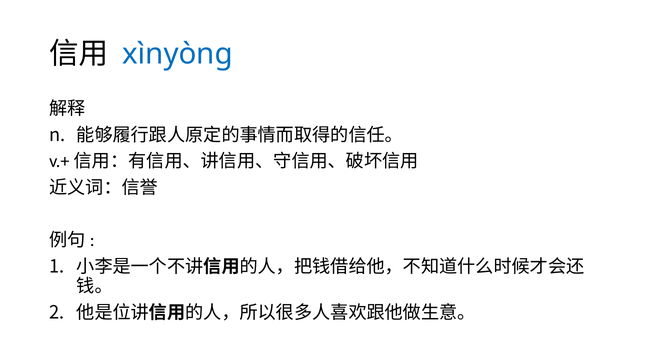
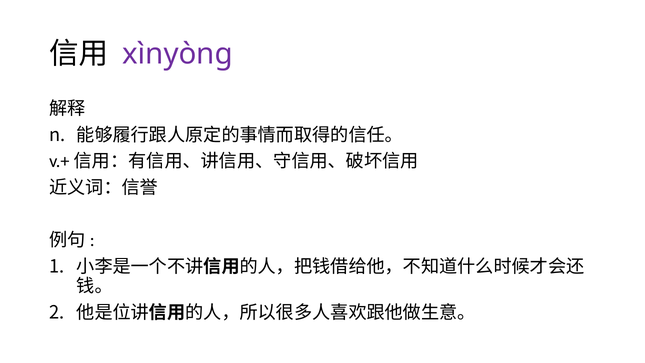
xìnyòng colour: blue -> purple (177, 54)
